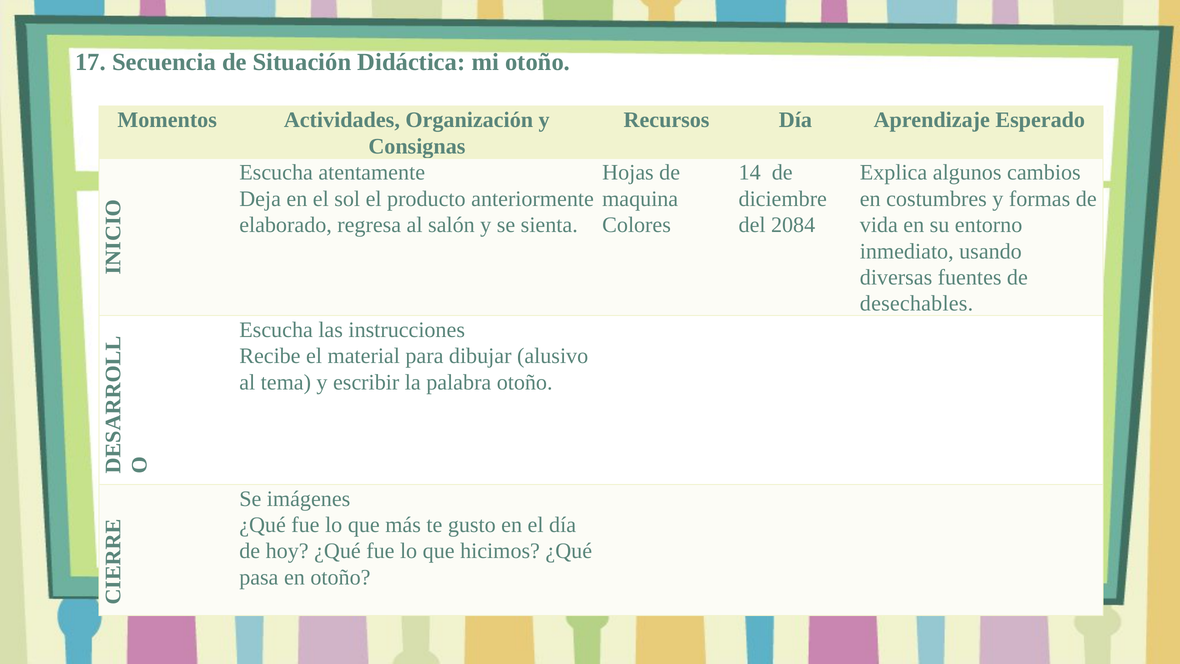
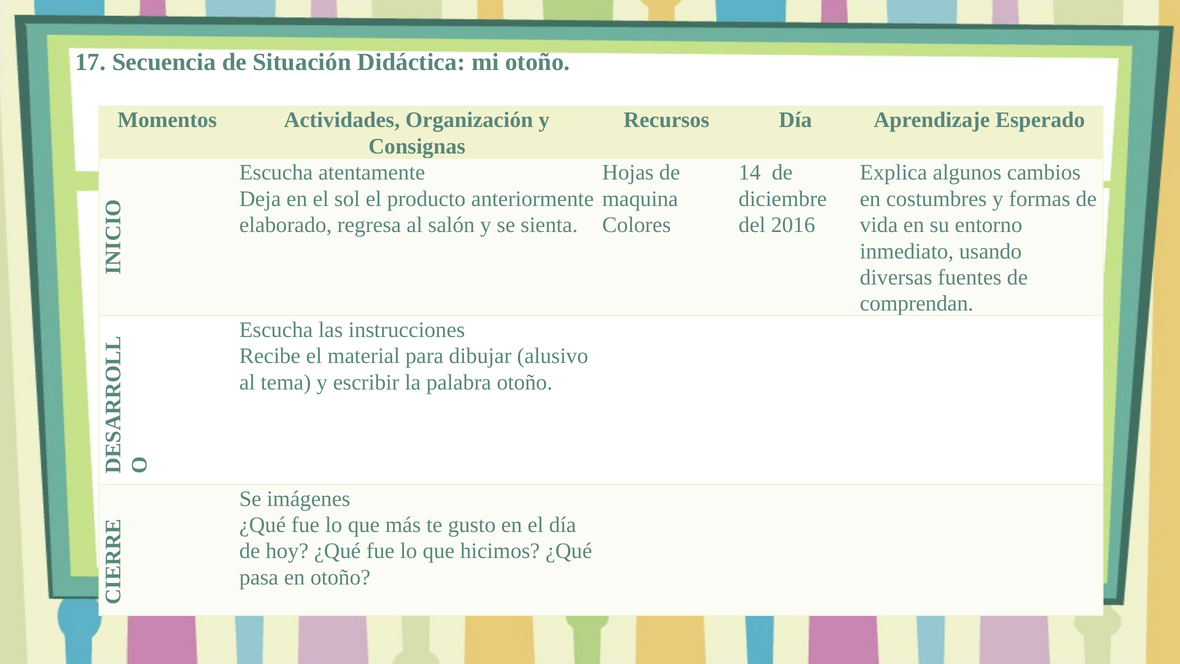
2084: 2084 -> 2016 (793, 225)
desechables: desechables -> comprendan (917, 304)
